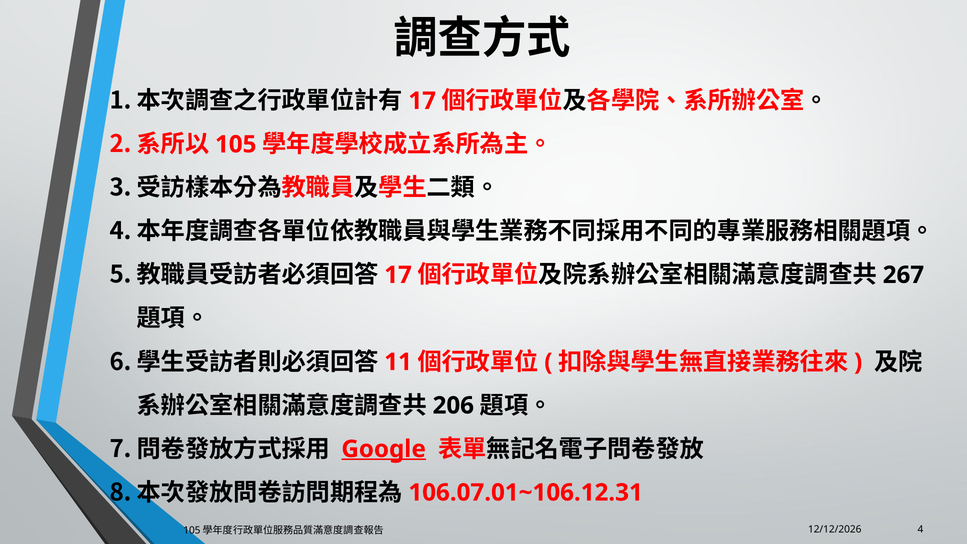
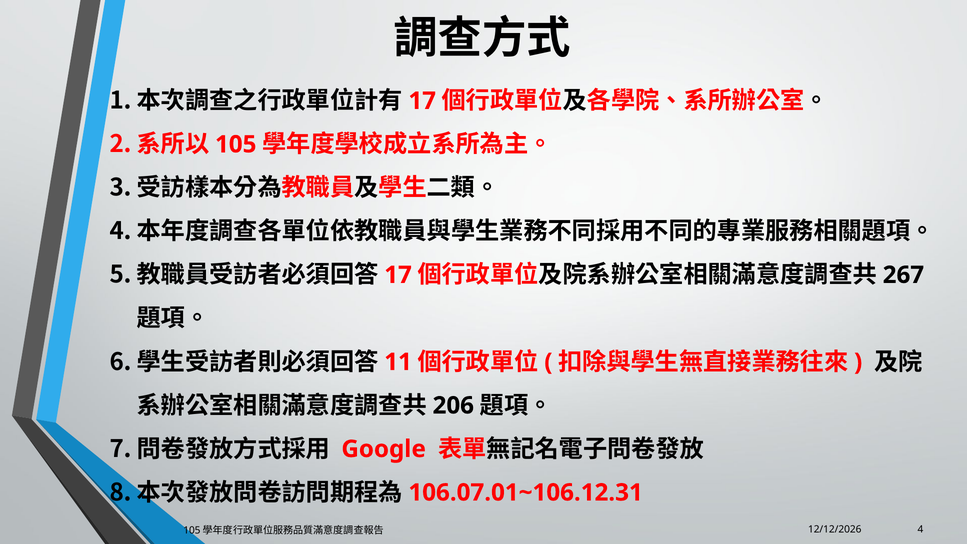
Google underline: present -> none (384, 449)
